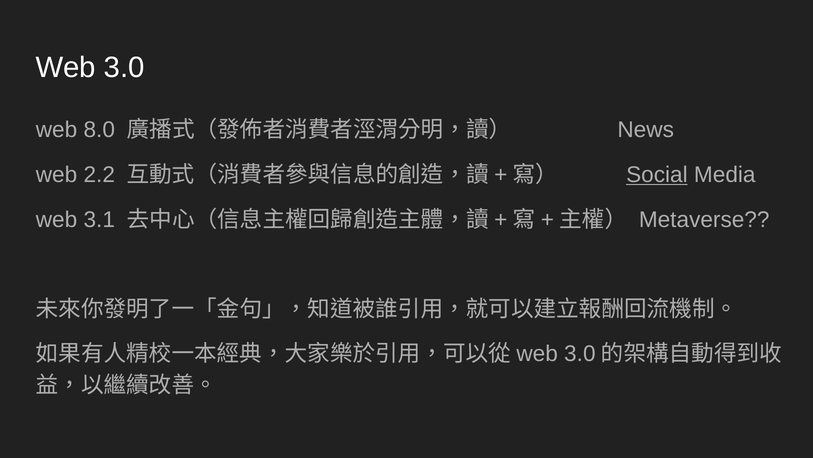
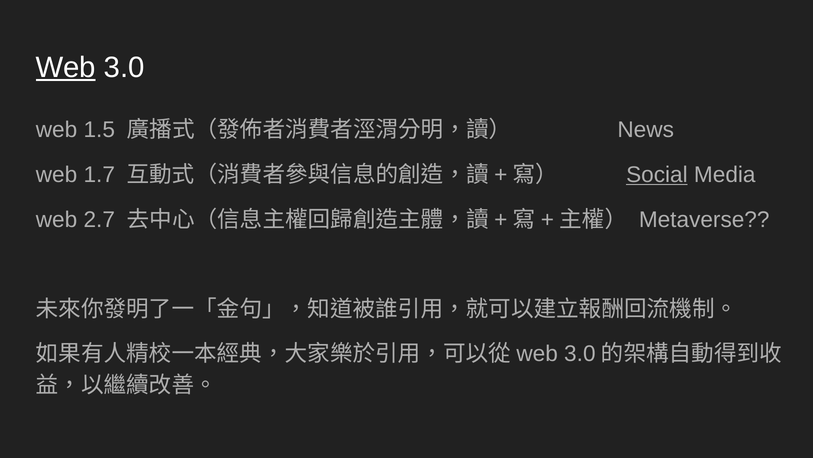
Web underline: none -> present (66, 67)
8.0: 8.0 -> 1.5 (99, 130)
2.2: 2.2 -> 1.7 (99, 175)
3.1: 3.1 -> 2.7 (99, 219)
